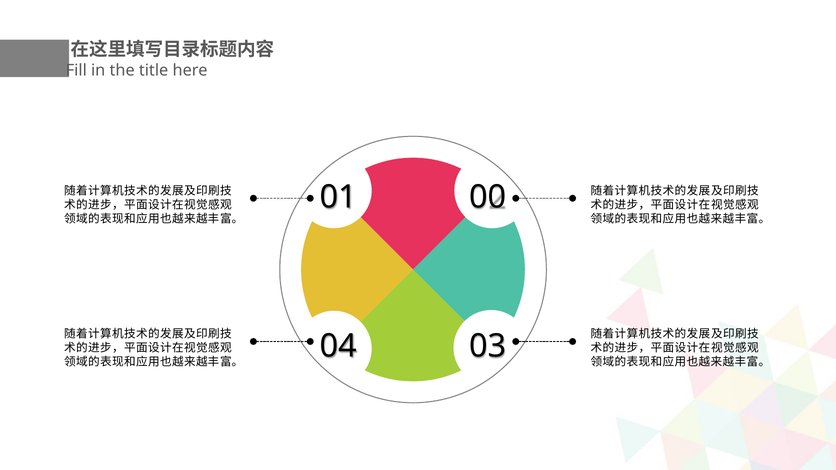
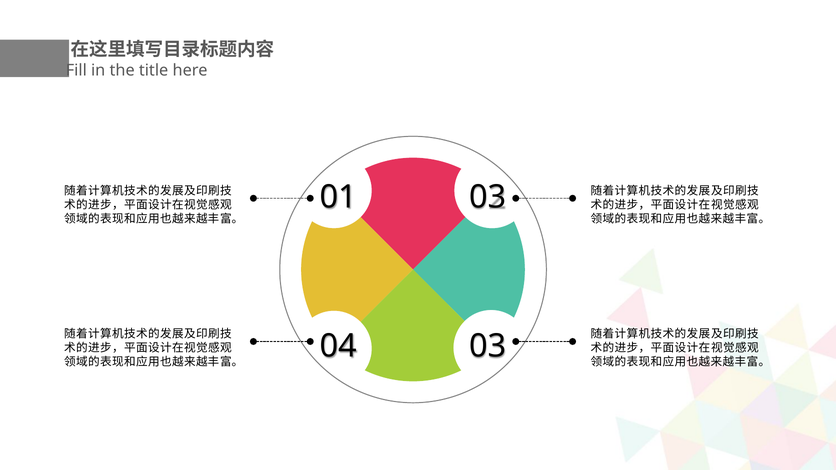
01 00: 00 -> 03 (488, 197)
